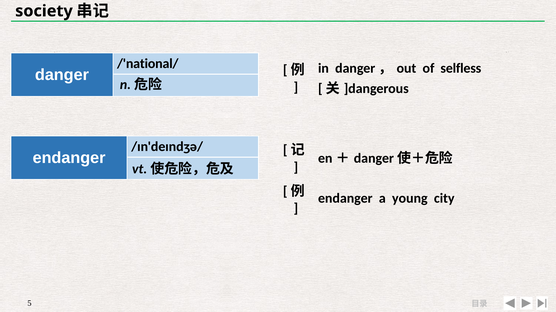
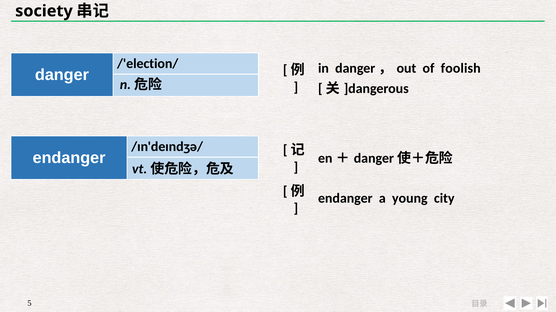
/'national/: /'national/ -> /'election/ (148, 64)
selfless: selfless -> foolish (461, 68)
